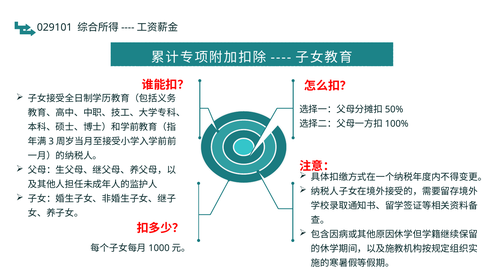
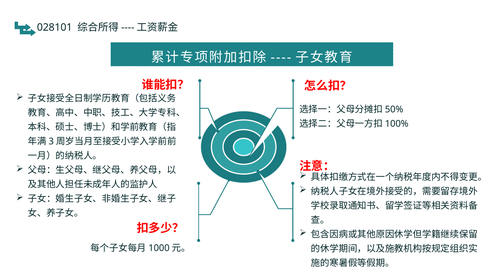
029101: 029101 -> 028101 (55, 27)
